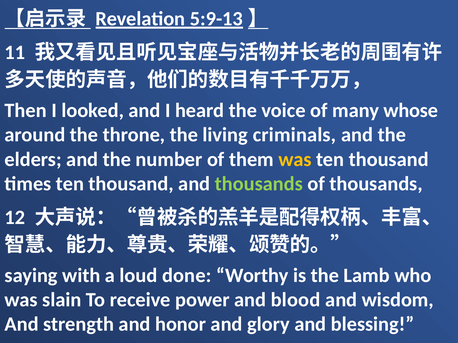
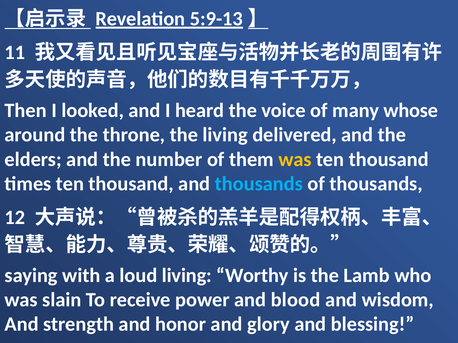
criminals: criminals -> delivered (295, 135)
thousands colour: light green -> light blue (259, 184)
loud done: done -> living (187, 276)
